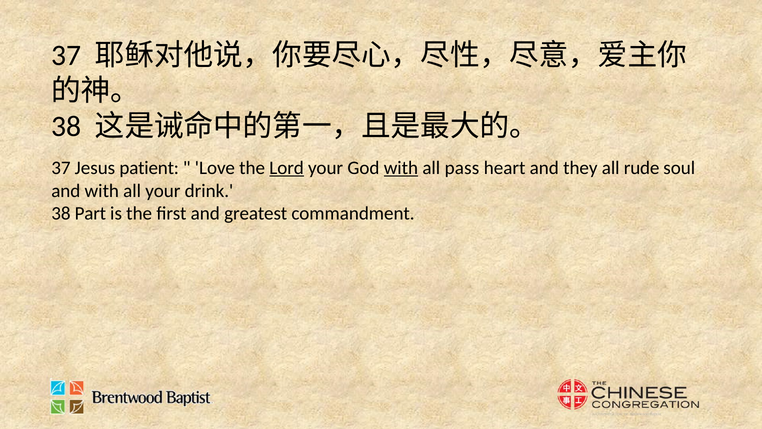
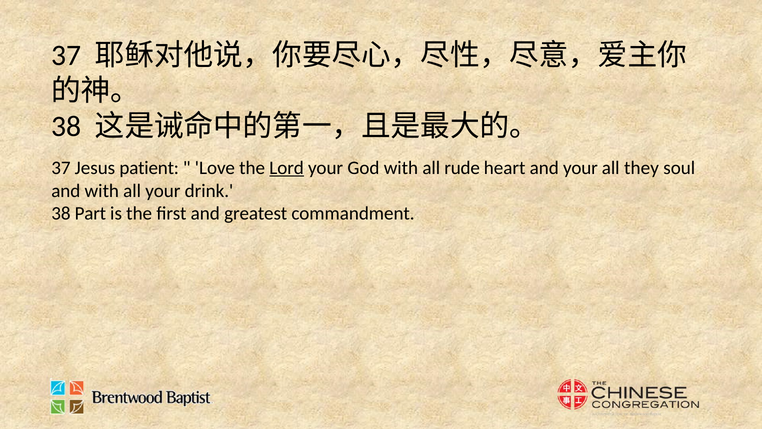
with underline: present -> none (401, 168)
pass: pass -> rude (462, 168)
and they: they -> your (580, 168)
rude: rude -> they (641, 168)
